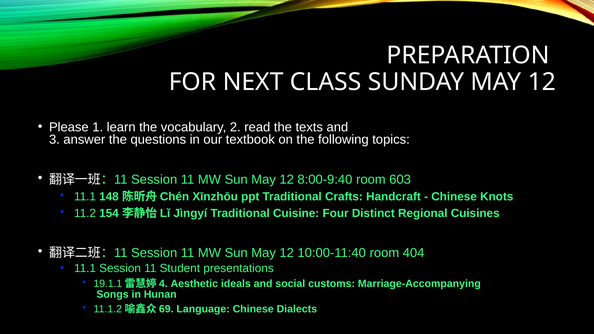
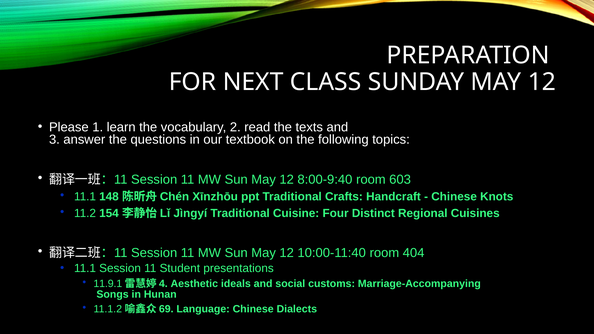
19.1.1: 19.1.1 -> 11.9.1 (108, 284)
